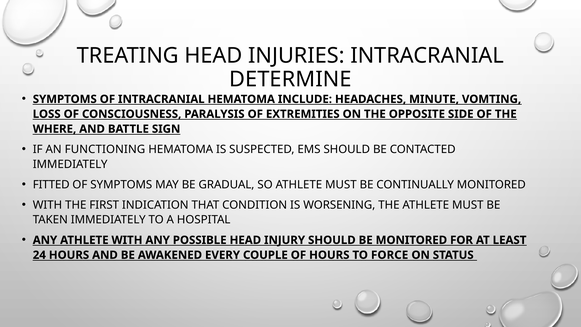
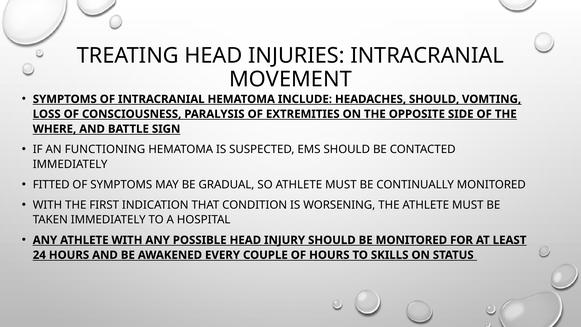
DETERMINE: DETERMINE -> MOVEMENT (290, 79)
HEADACHES MINUTE: MINUTE -> SHOULD (434, 99)
FORCE: FORCE -> SKILLS (390, 255)
